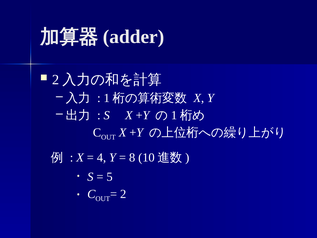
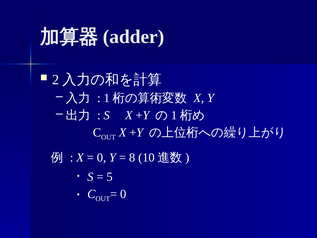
4: 4 -> 0 (101, 157)
2: 2 -> 0 (123, 194)
